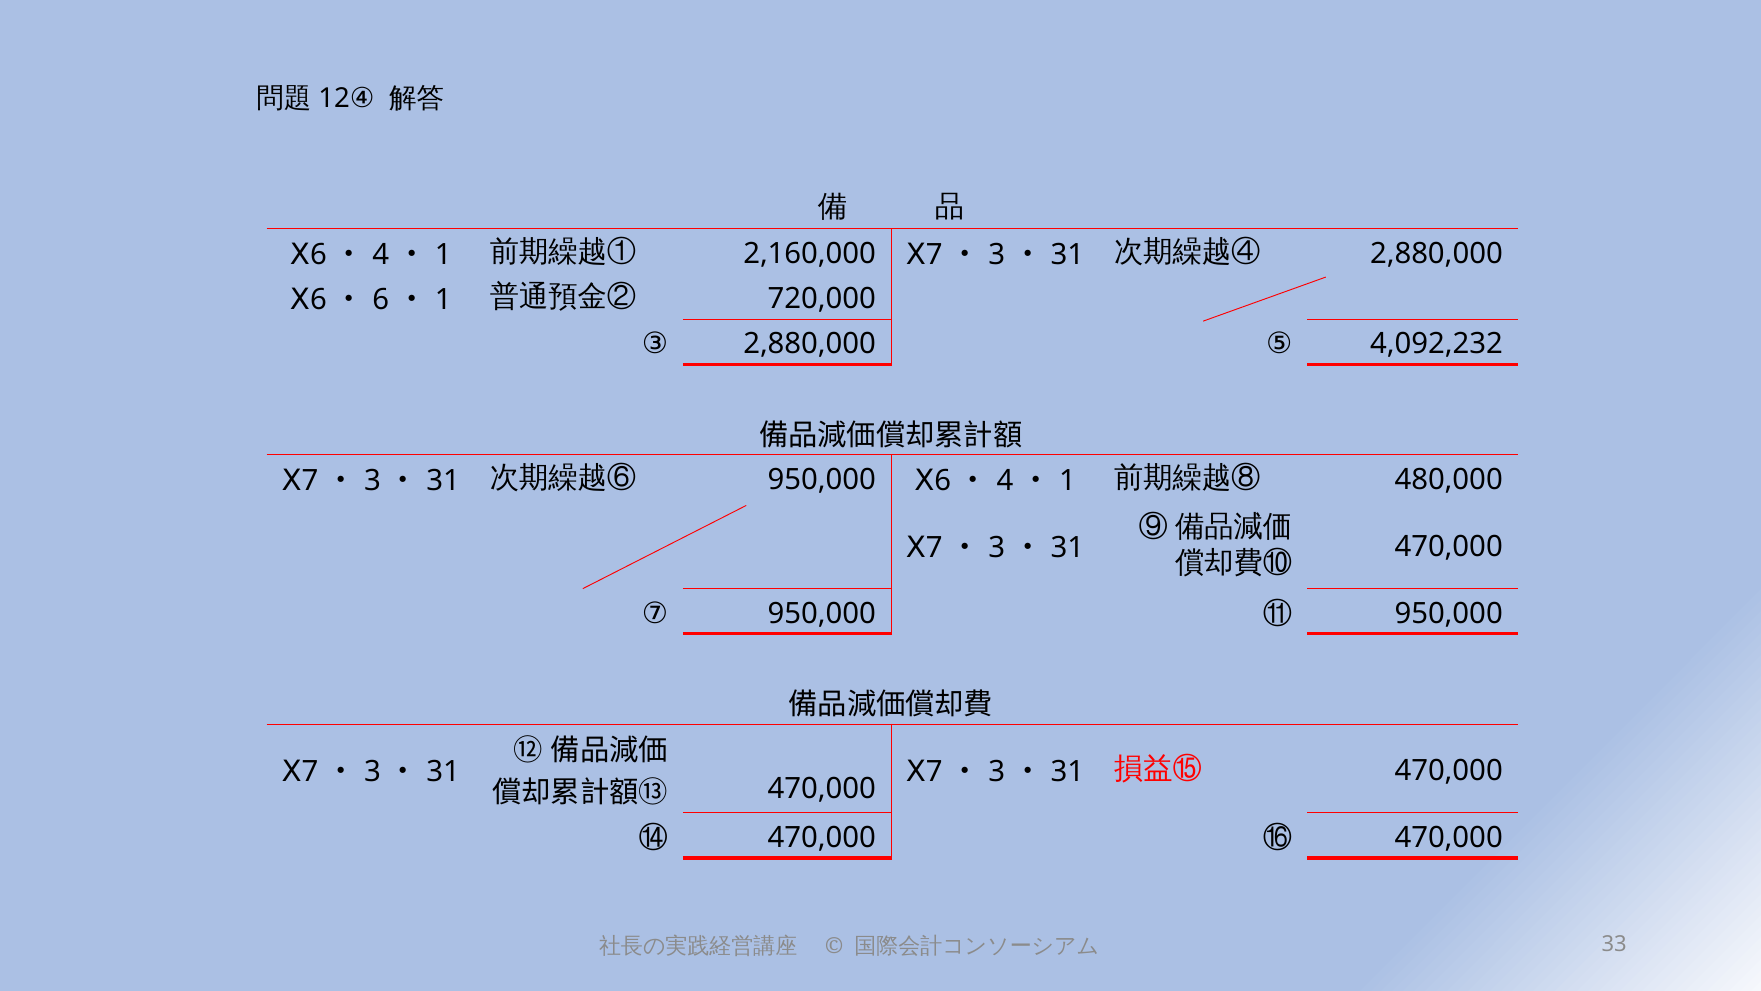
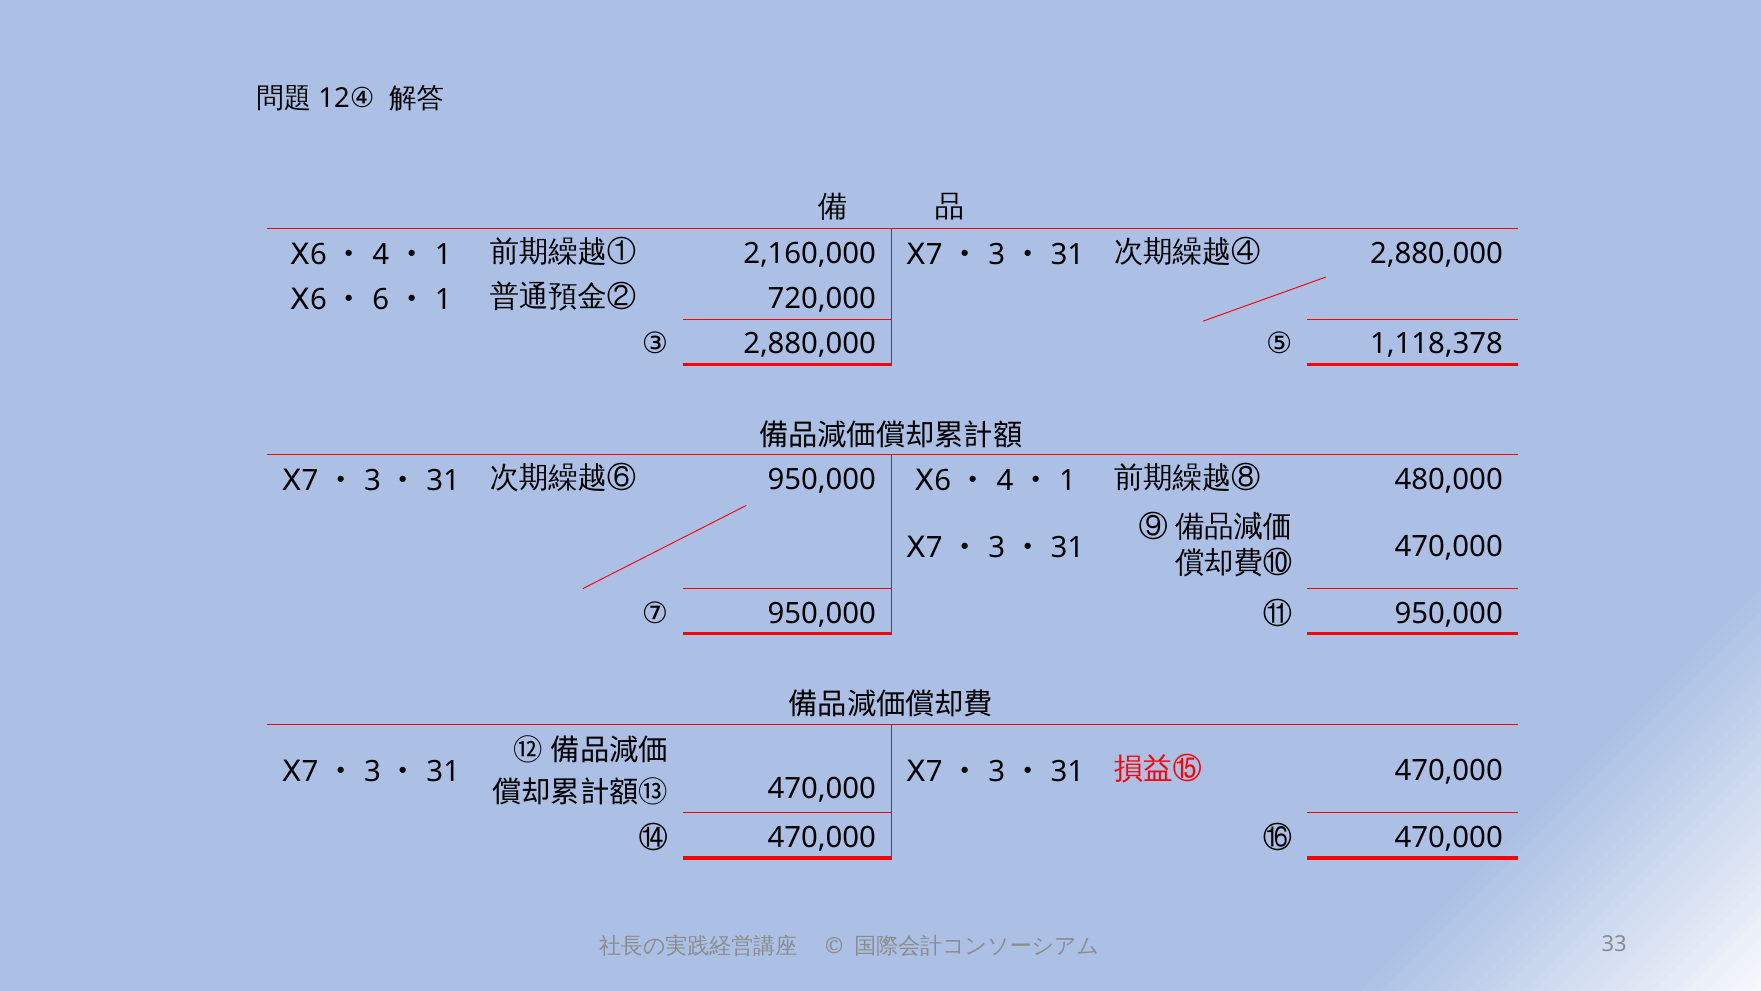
4,092,232: 4,092,232 -> 1,118,378 (1437, 344)
